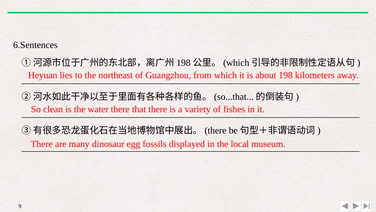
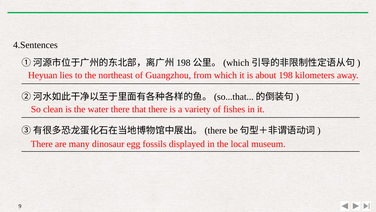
6.Sentences: 6.Sentences -> 4.Sentences (35, 45)
